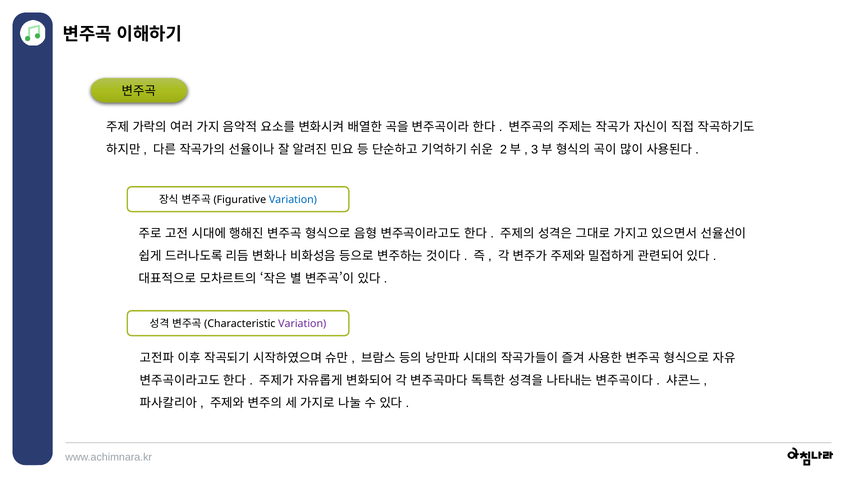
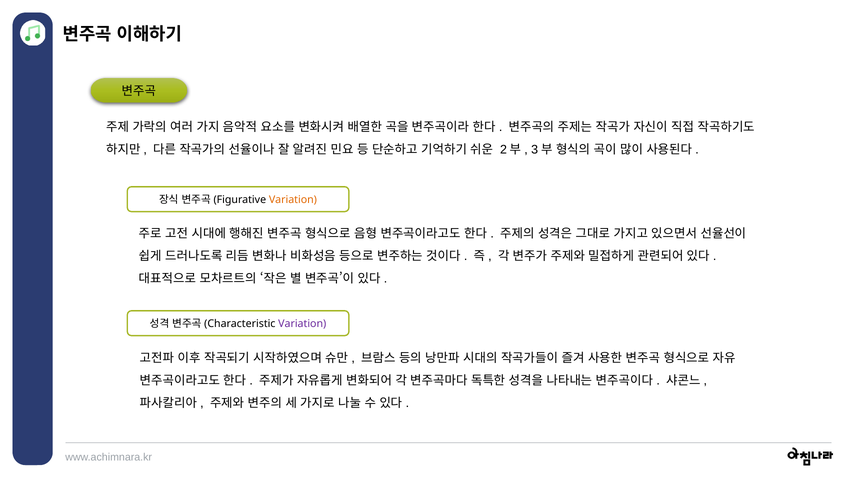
Variation colour: blue -> orange (293, 200)
